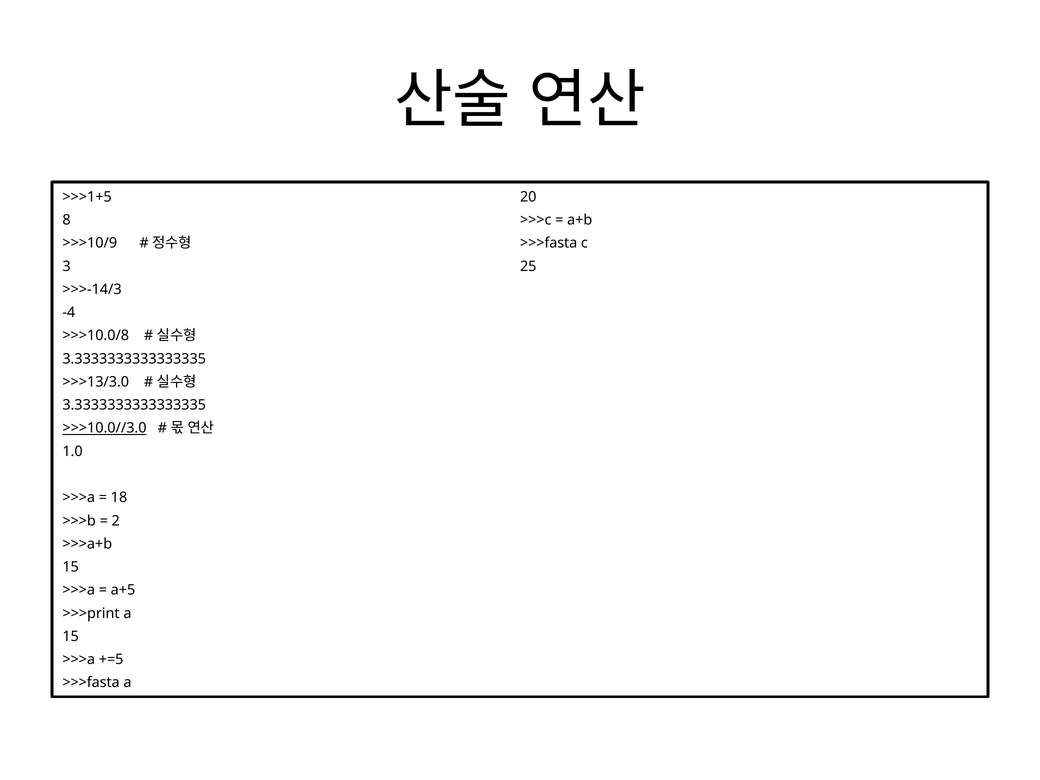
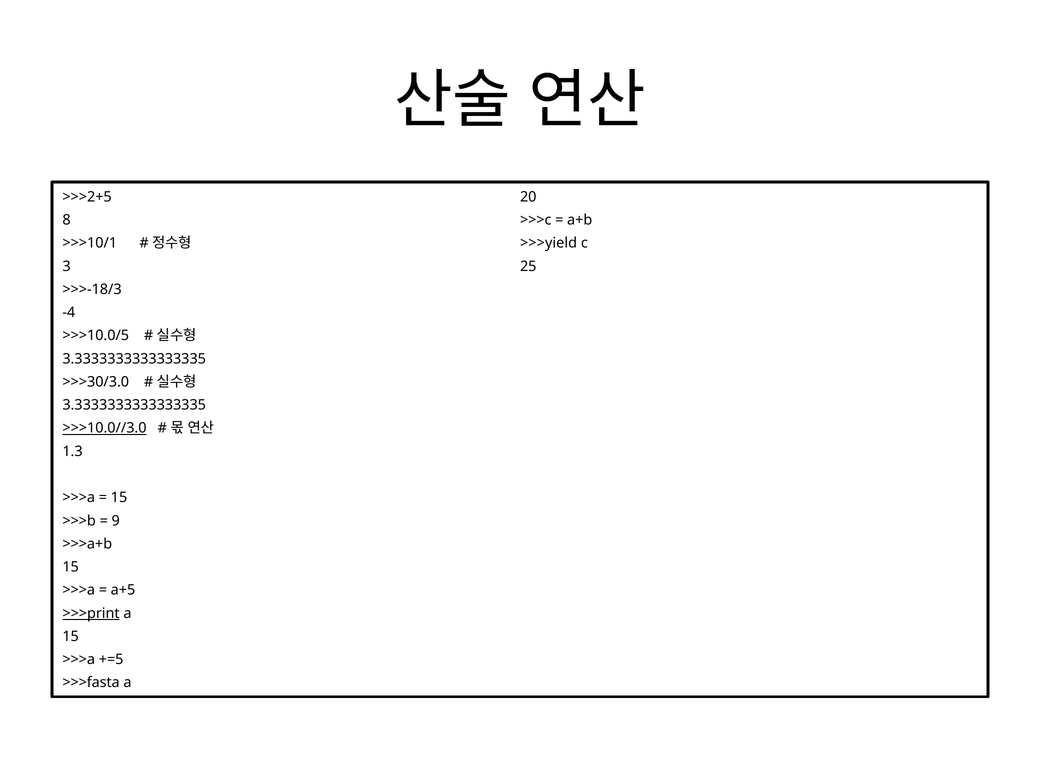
>>>1+5: >>>1+5 -> >>>2+5 (87, 197)
>>>10/9: >>>10/9 -> >>>10/1 (90, 243)
>>>fasta: >>>fasta -> >>>yield (549, 243)
>>>-14/3: >>>-14/3 -> >>>-18/3 (92, 289)
>>>10.0/8: >>>10.0/8 -> >>>10.0/5 (96, 336)
>>>13/3.0: >>>13/3.0 -> >>>30/3.0 (96, 382)
1.0: 1.0 -> 1.3 (73, 451)
18: 18 -> 15 (119, 498)
2: 2 -> 9 (116, 521)
>>>print underline: none -> present (91, 613)
